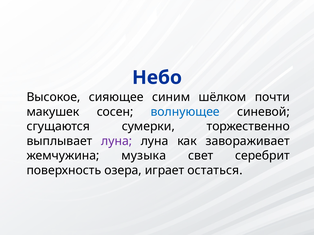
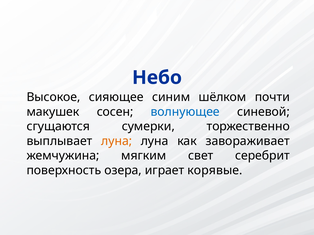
луна colour: purple -> orange (117, 141)
музыка: музыка -> мягким (144, 156)
остаться: остаться -> корявые (215, 171)
